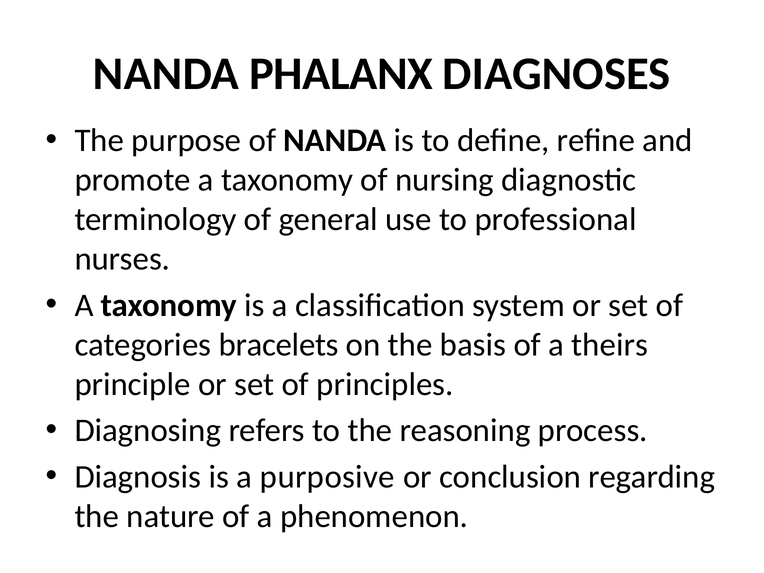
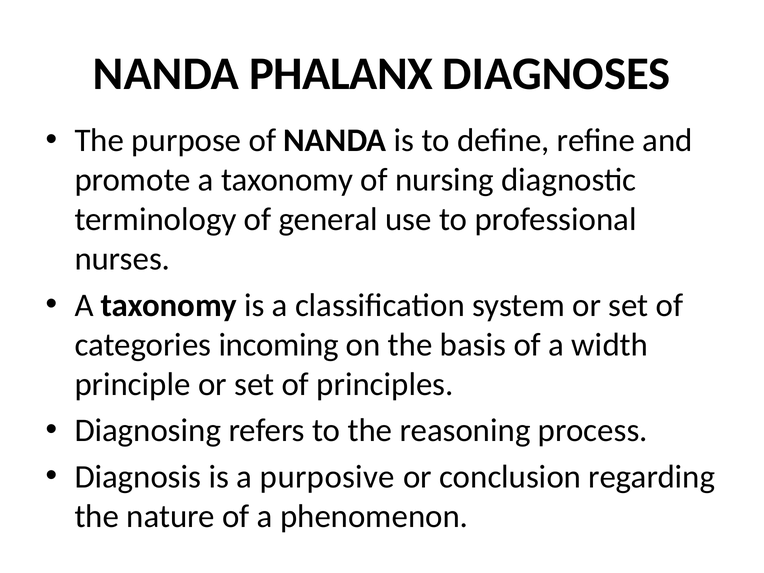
bracelets: bracelets -> incoming (279, 345)
theirs: theirs -> width (610, 345)
